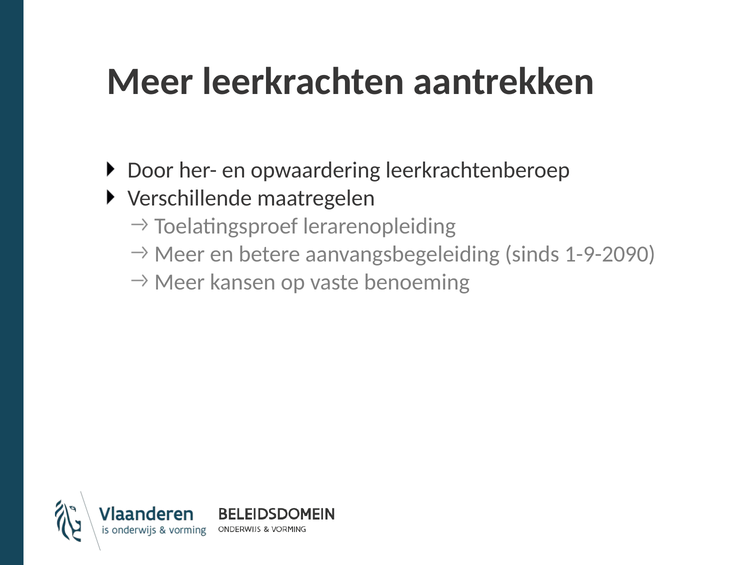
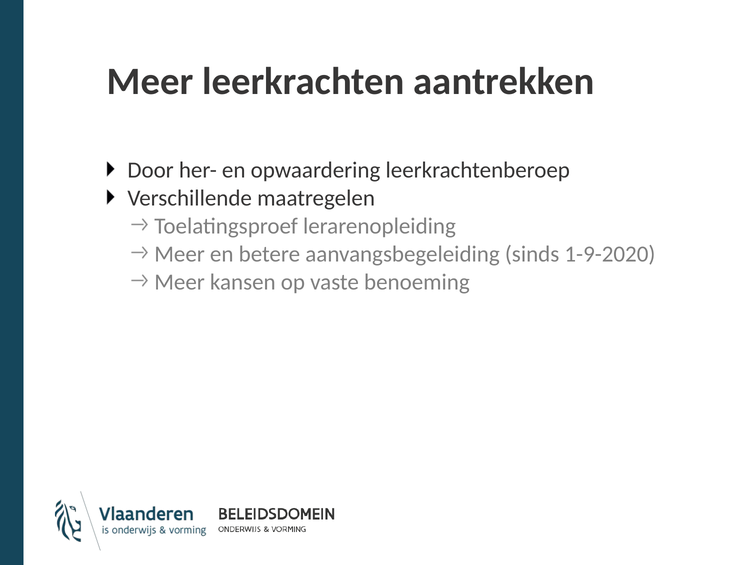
1-9-2090: 1-9-2090 -> 1-9-2020 (610, 254)
